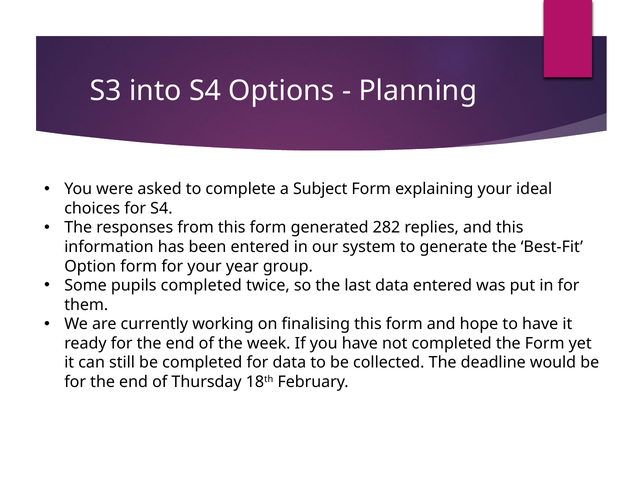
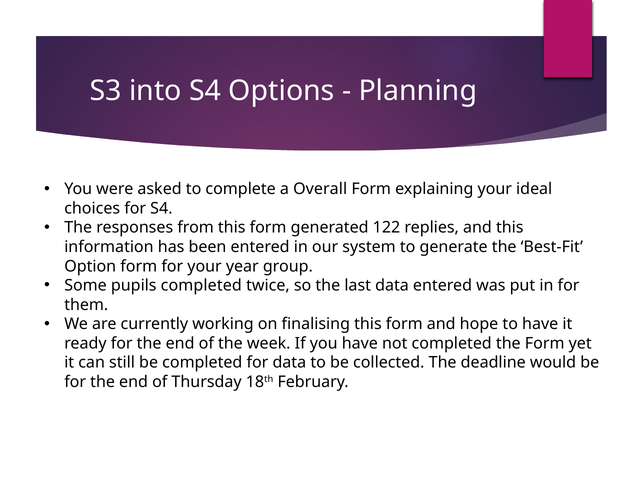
Subject: Subject -> Overall (320, 189)
282: 282 -> 122 (386, 227)
